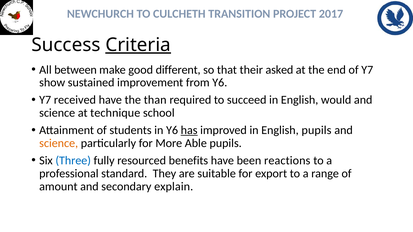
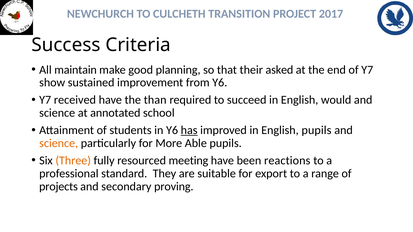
Criteria underline: present -> none (138, 45)
between: between -> maintain (76, 70)
different: different -> planning (178, 70)
technique: technique -> annotated (115, 113)
Three colour: blue -> orange (73, 161)
benefits: benefits -> meeting (188, 161)
amount: amount -> projects (58, 187)
explain: explain -> proving (174, 187)
